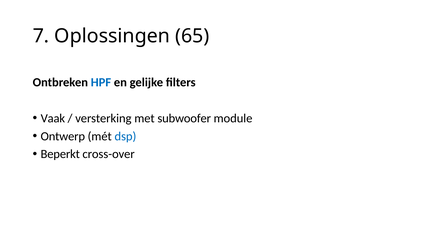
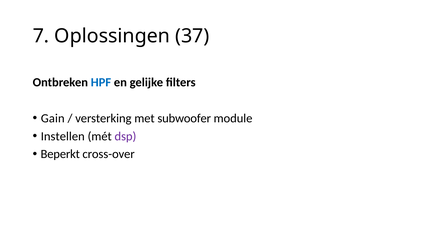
65: 65 -> 37 (192, 36)
Vaak: Vaak -> Gain (53, 118)
Ontwerp: Ontwerp -> Instellen (63, 136)
dsp colour: blue -> purple (125, 136)
